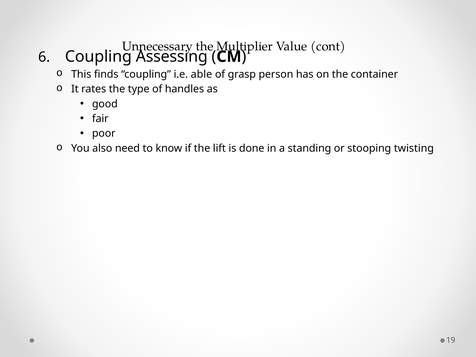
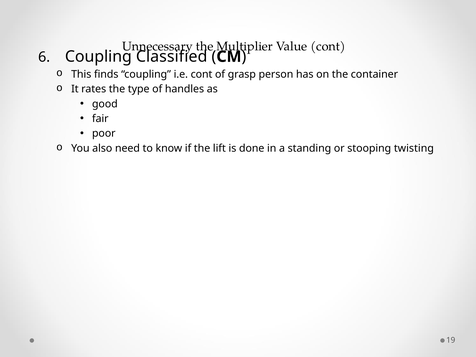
Assessing: Assessing -> Classified (172, 57)
i.e able: able -> cont (202, 74)
